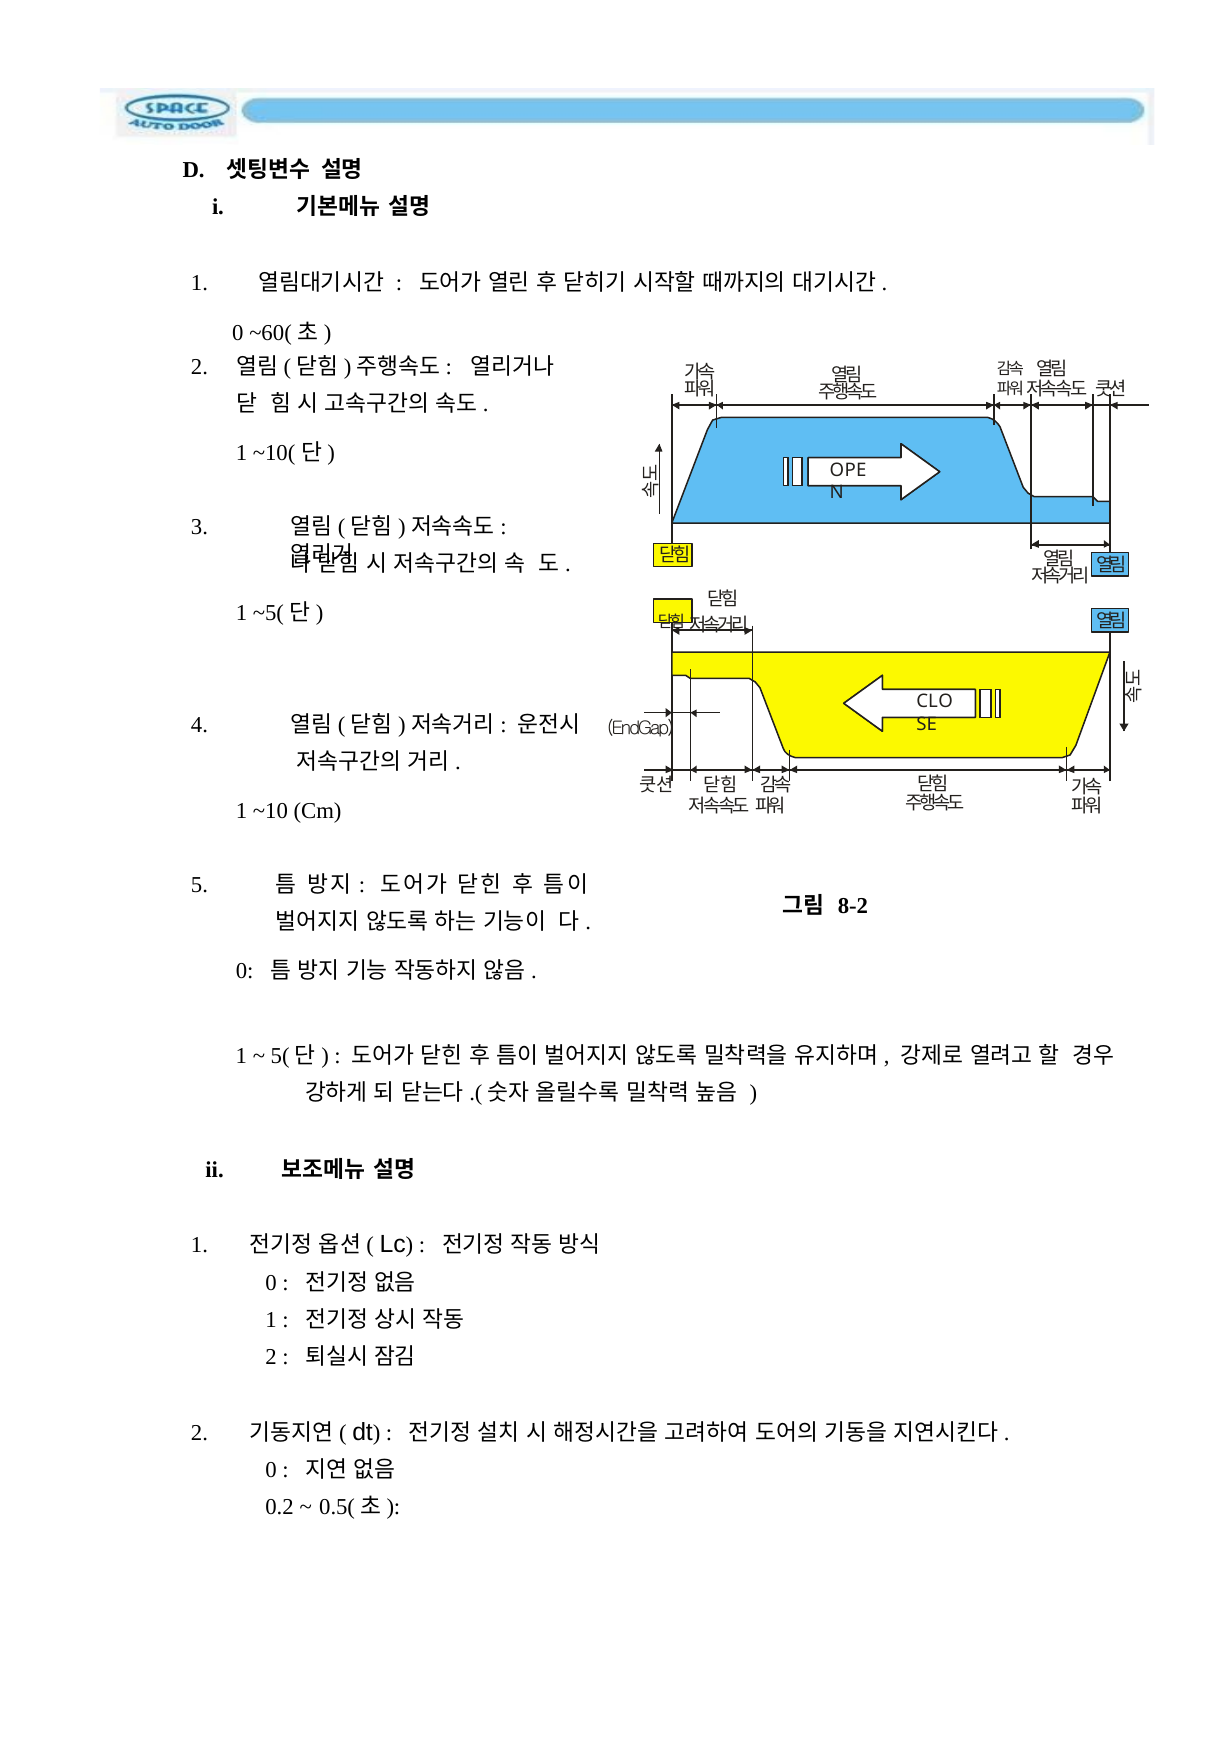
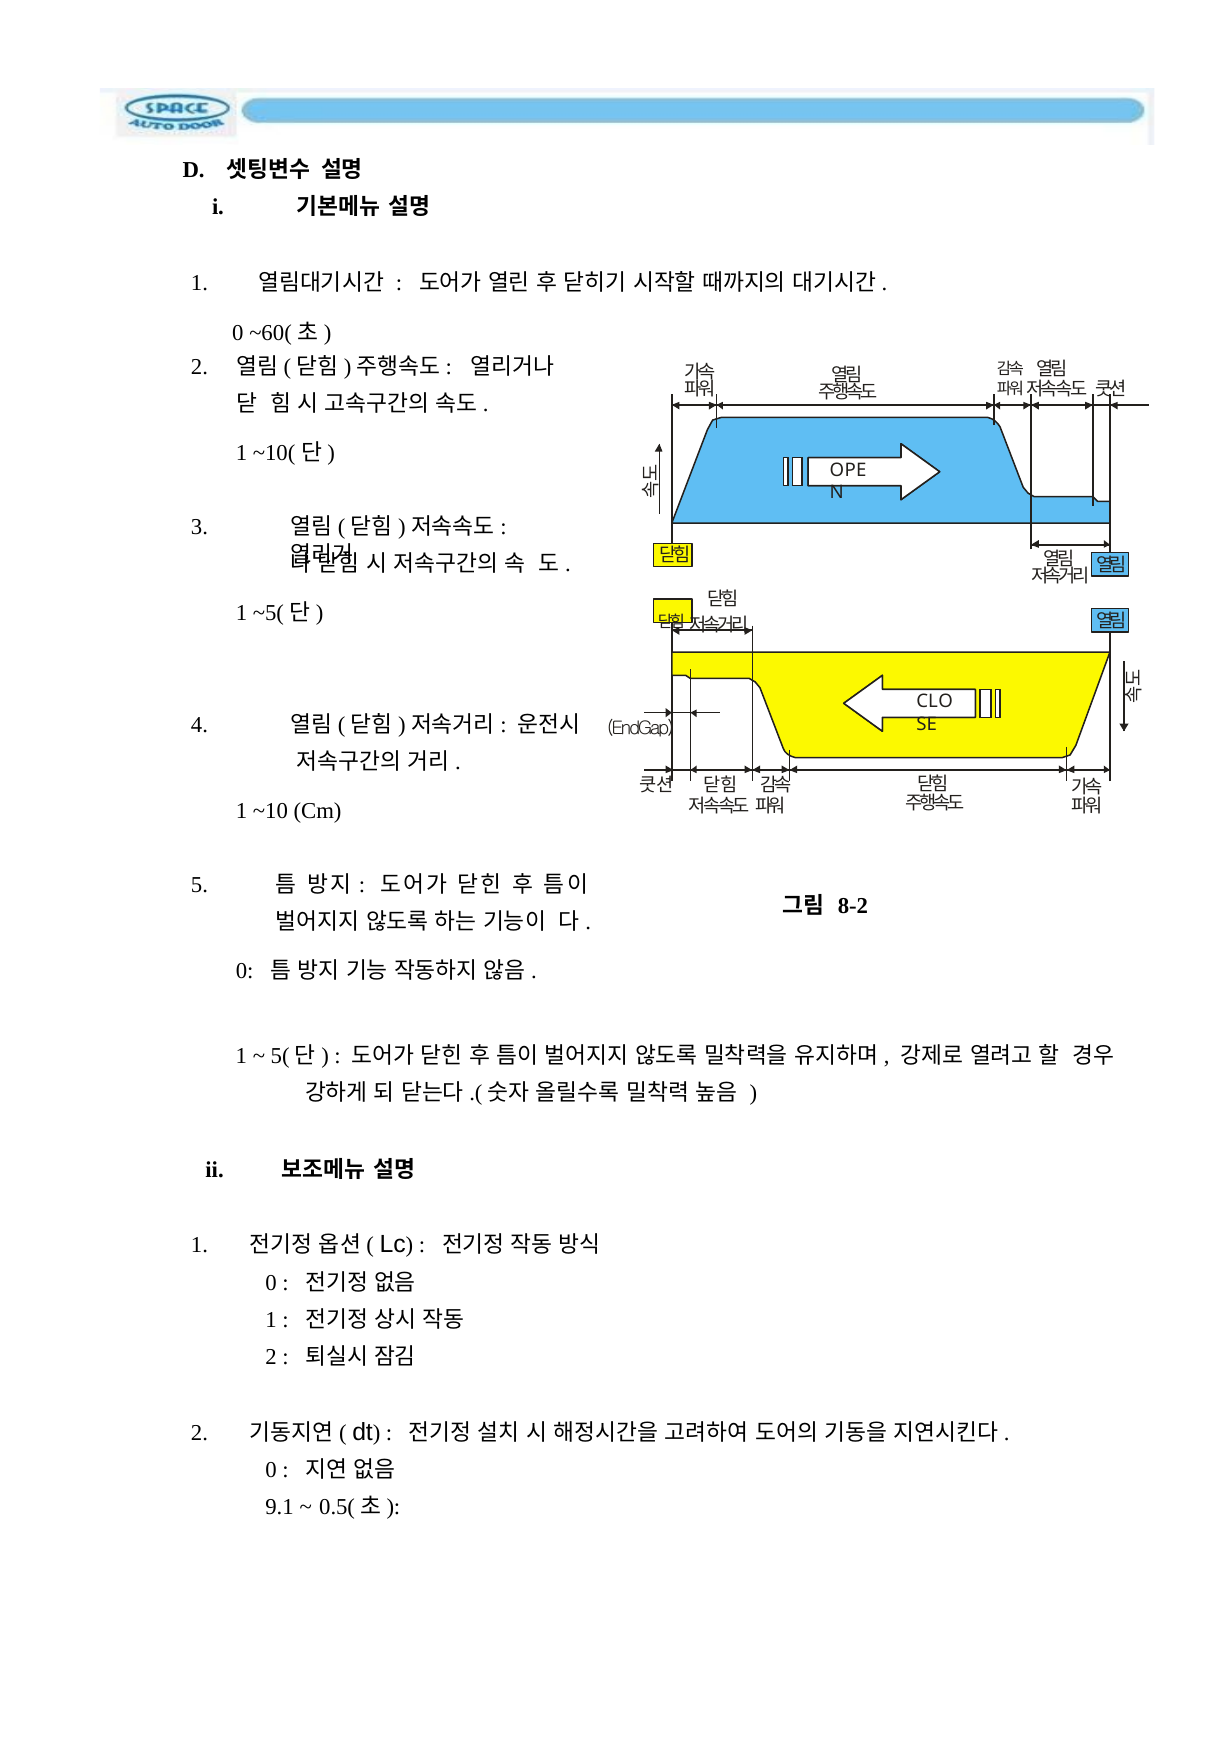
0.2: 0.2 -> 9.1 (280, 1507)
